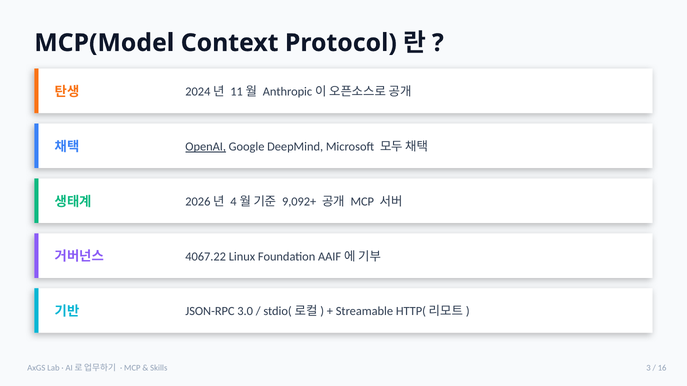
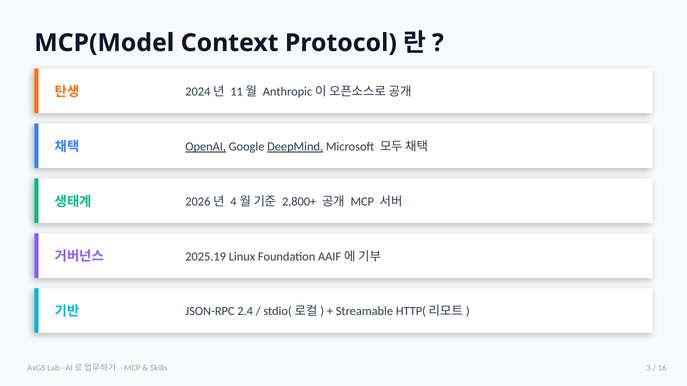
DeepMind underline: none -> present (295, 147)
9,092+: 9,092+ -> 2,800+ (299, 202)
4067.22: 4067.22 -> 2025.19 (206, 257)
3.0: 3.0 -> 2.4 (245, 312)
